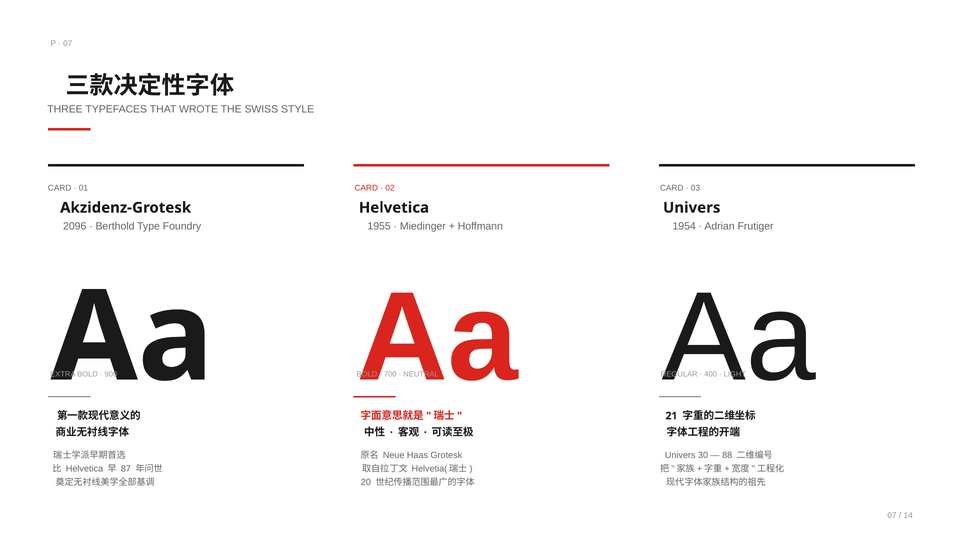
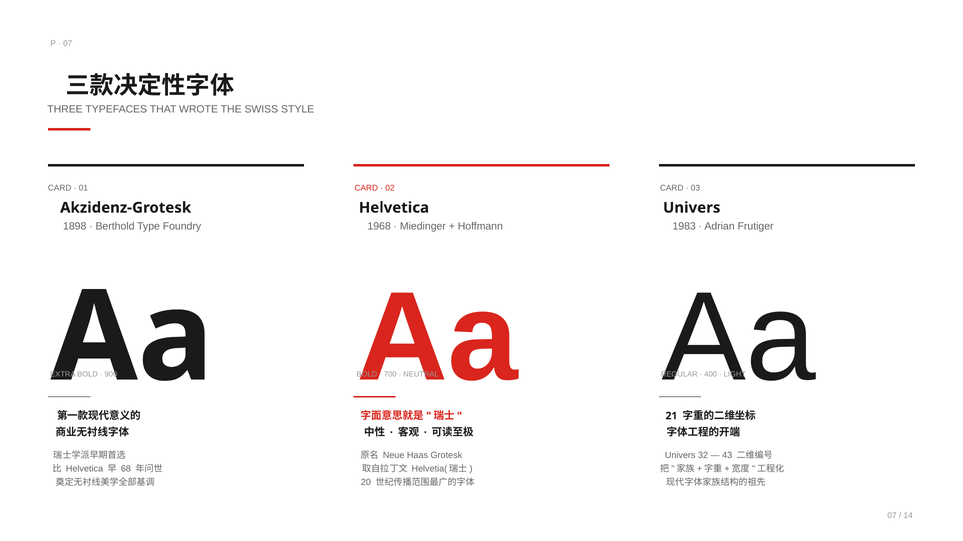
2096: 2096 -> 1898 (75, 227)
1955: 1955 -> 1968 (379, 227)
1954: 1954 -> 1983 (684, 227)
30: 30 -> 32 (703, 456)
88: 88 -> 43 (727, 456)
87: 87 -> 68 (126, 469)
